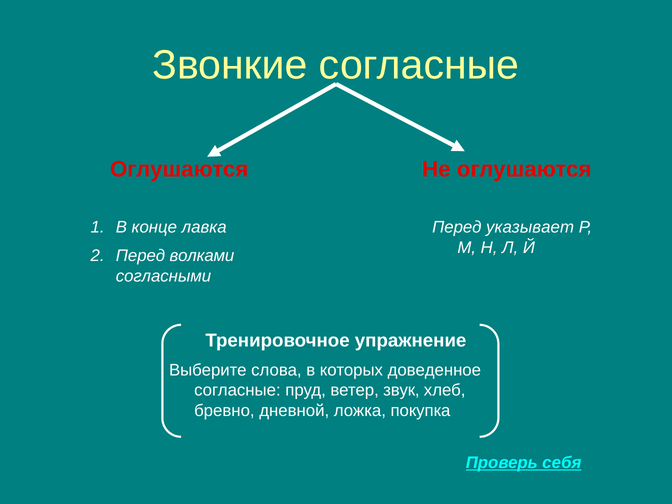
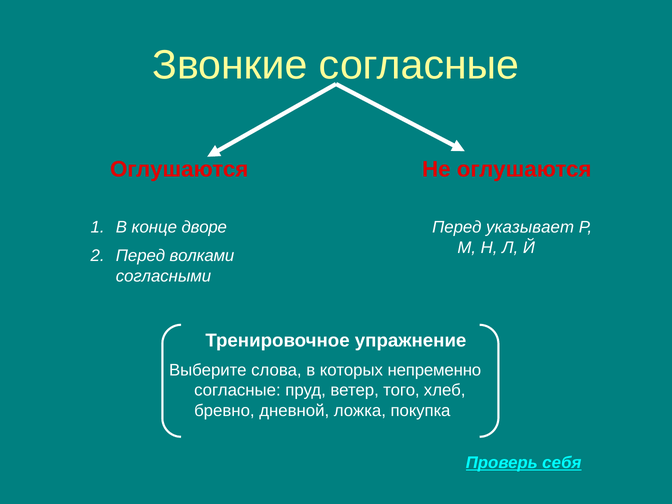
лавка: лавка -> дворе (204, 227)
доведенное: доведенное -> непременно (434, 370)
звук: звук -> того (401, 390)
